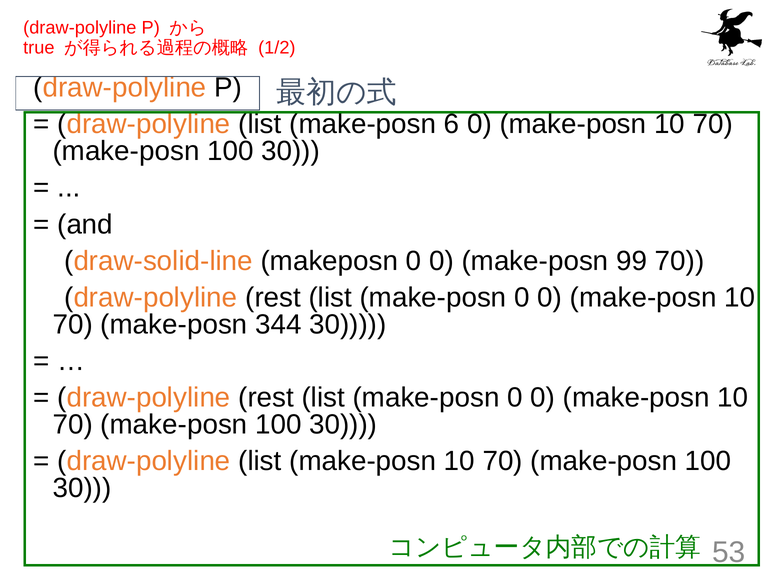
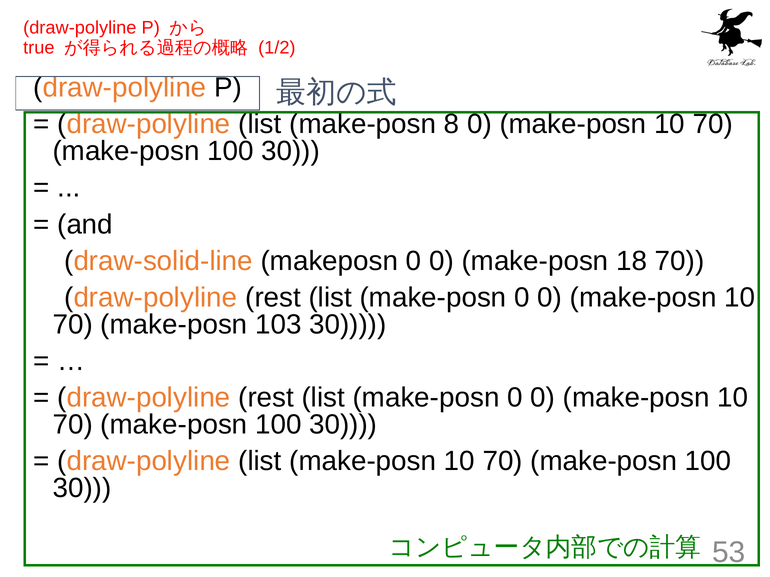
6: 6 -> 8 (452, 124)
99: 99 -> 18 (632, 261)
344: 344 -> 103 (278, 325)
